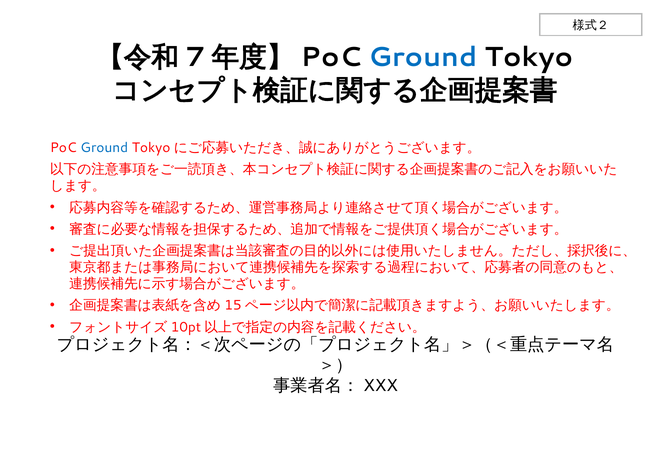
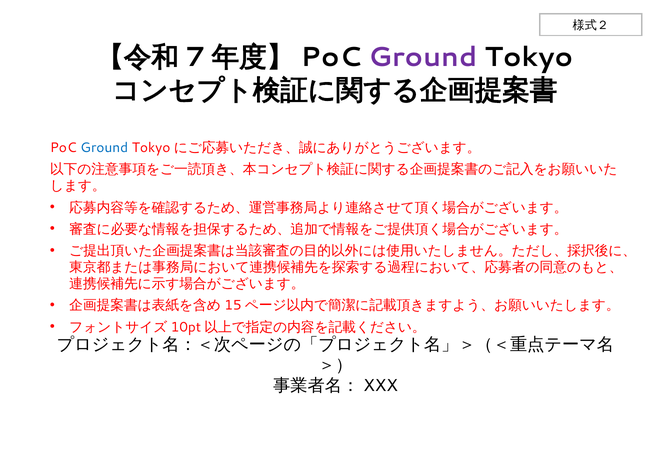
Ground colour: blue -> purple (423, 57)
